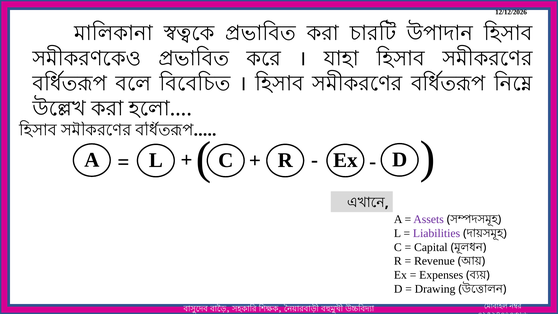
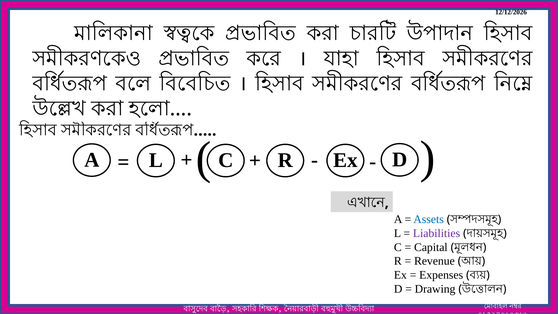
Assets colour: purple -> blue (429, 219)
